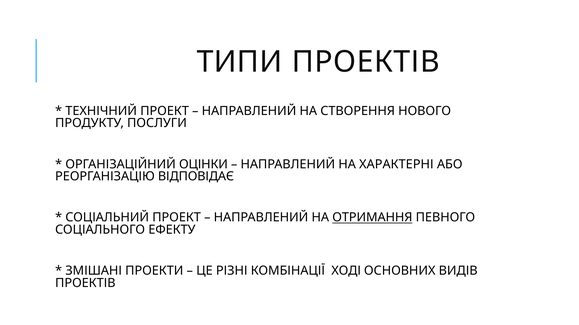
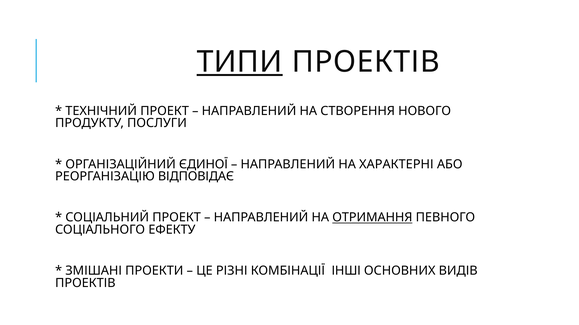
ТИПИ underline: none -> present (239, 62)
ОЦІНКИ: ОЦІНКИ -> ЄДИНОЇ (203, 165)
ХОДІ: ХОДІ -> ІНШІ (346, 271)
